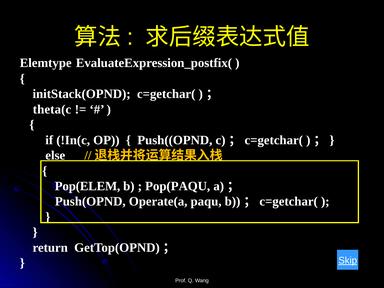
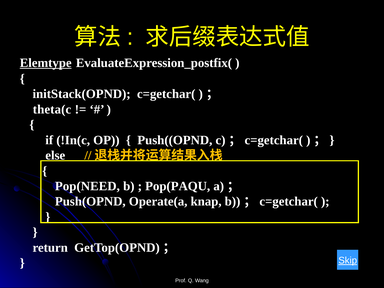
Elemtype underline: none -> present (46, 63)
Pop(ELEM: Pop(ELEM -> Pop(NEED (87, 186)
paqu: paqu -> knap (206, 202)
